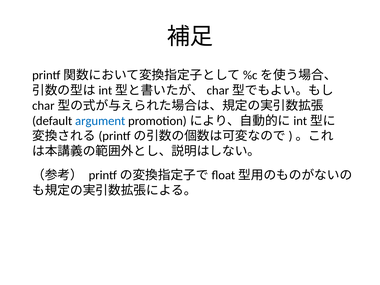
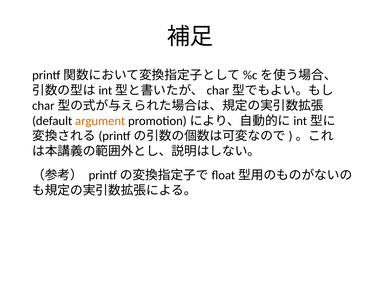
argument colour: blue -> orange (100, 121)
